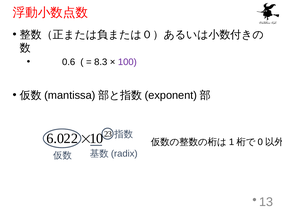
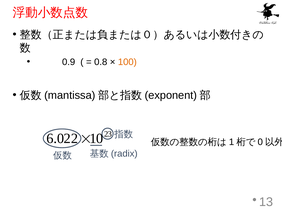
0.6: 0.6 -> 0.9 (69, 62)
8.3: 8.3 -> 0.8 (101, 62)
100 colour: purple -> orange (127, 62)
